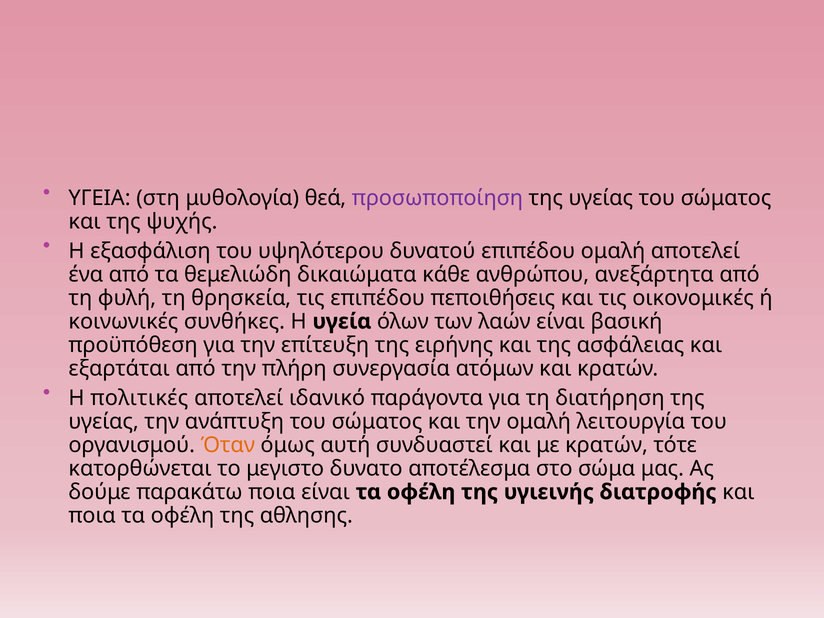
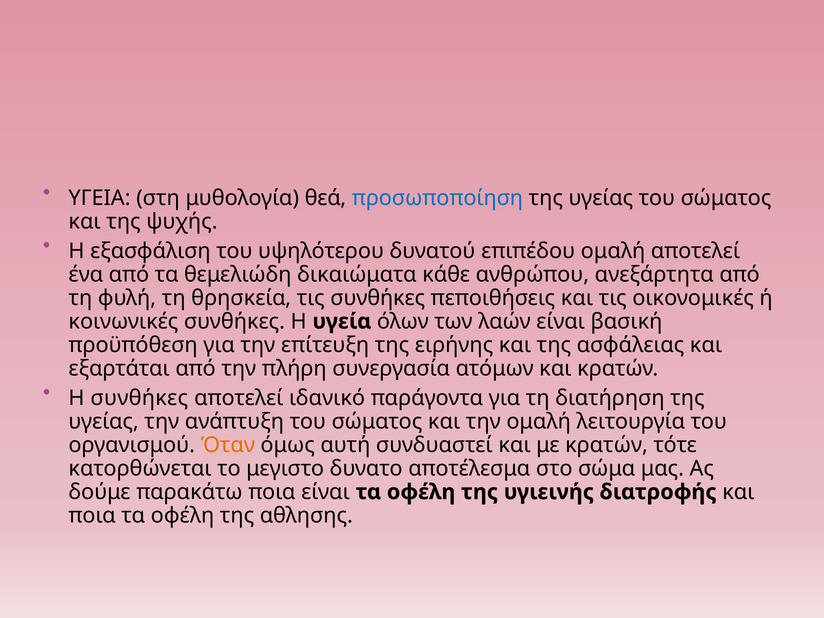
προσωποποίηση colour: purple -> blue (437, 198)
τις επιπέδου: επιπέδου -> συνθήκες (378, 298)
Η πολιτικές: πολιτικές -> συνθήκες (139, 398)
